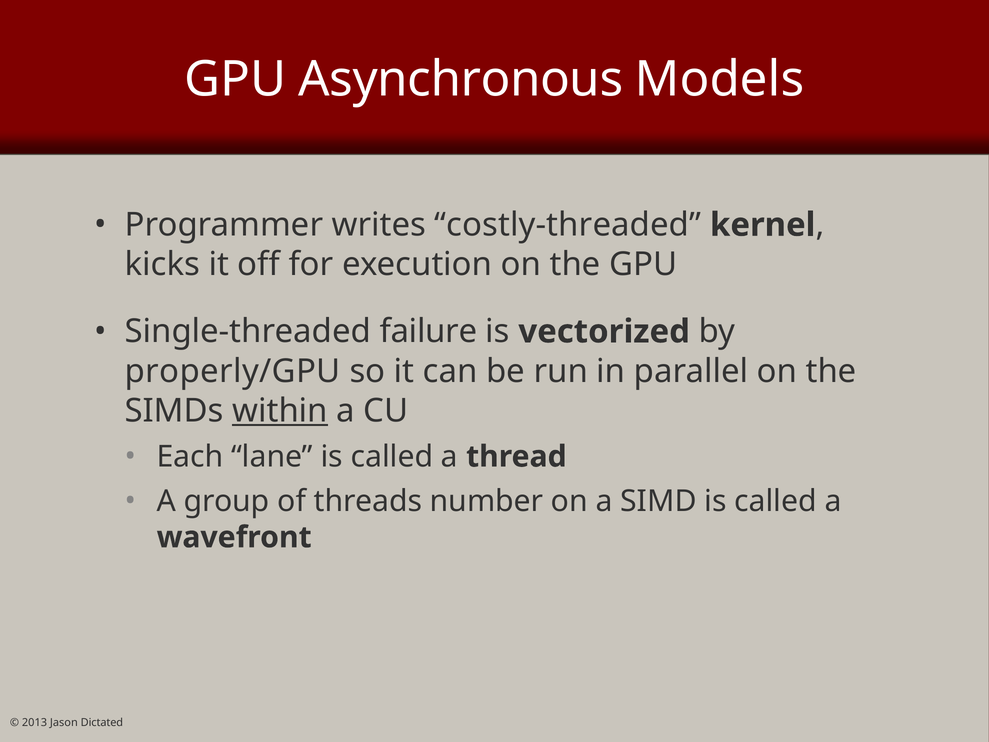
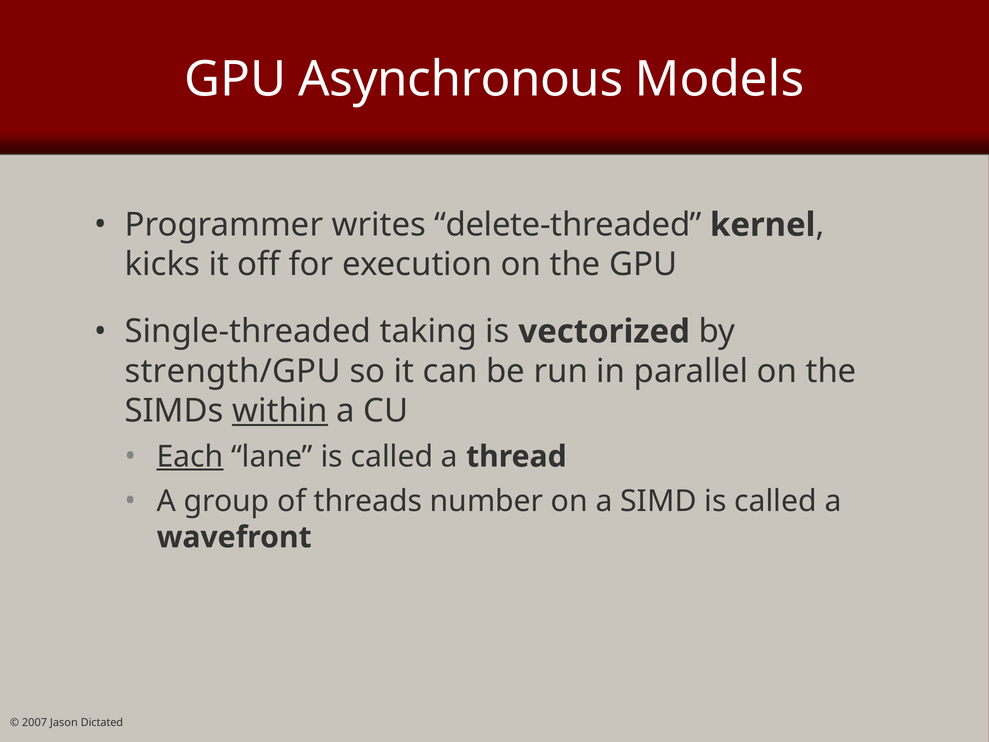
costly-threaded: costly-threaded -> delete-threaded (568, 225)
failure: failure -> taking (428, 331)
properly/GPU: properly/GPU -> strength/GPU (233, 371)
Each underline: none -> present (190, 456)
2013: 2013 -> 2007 (34, 723)
